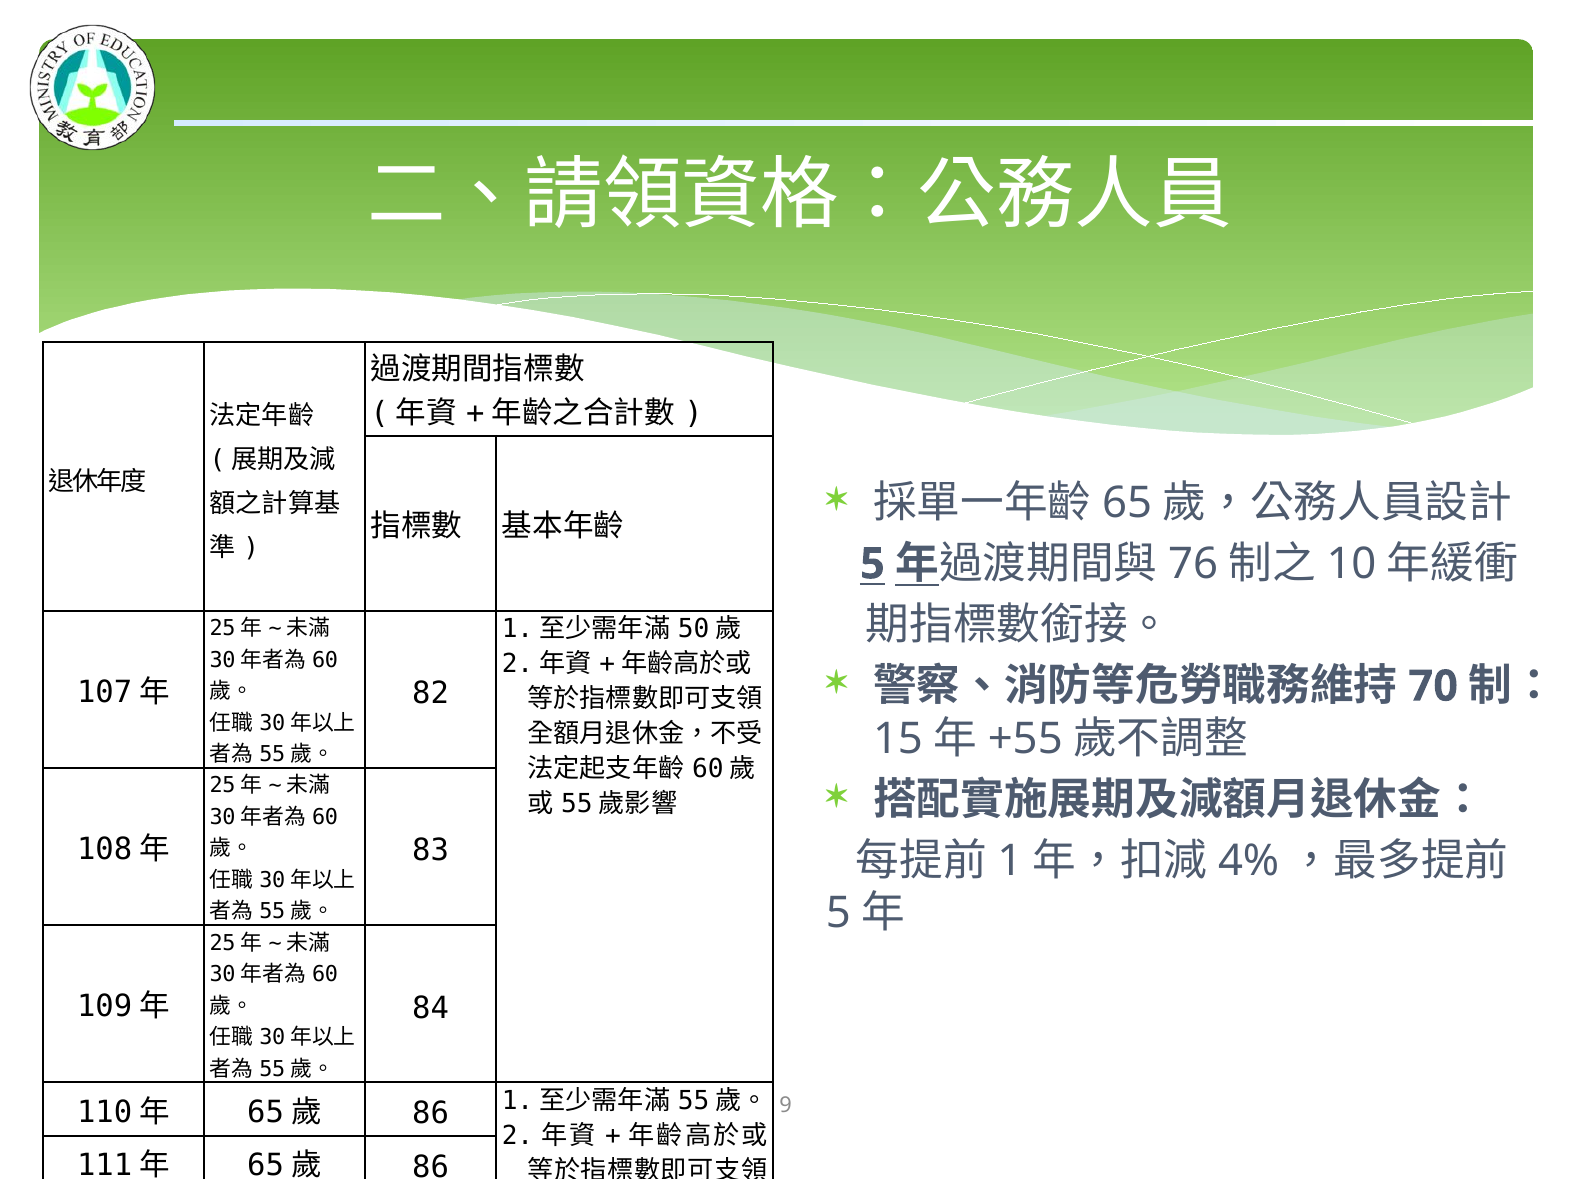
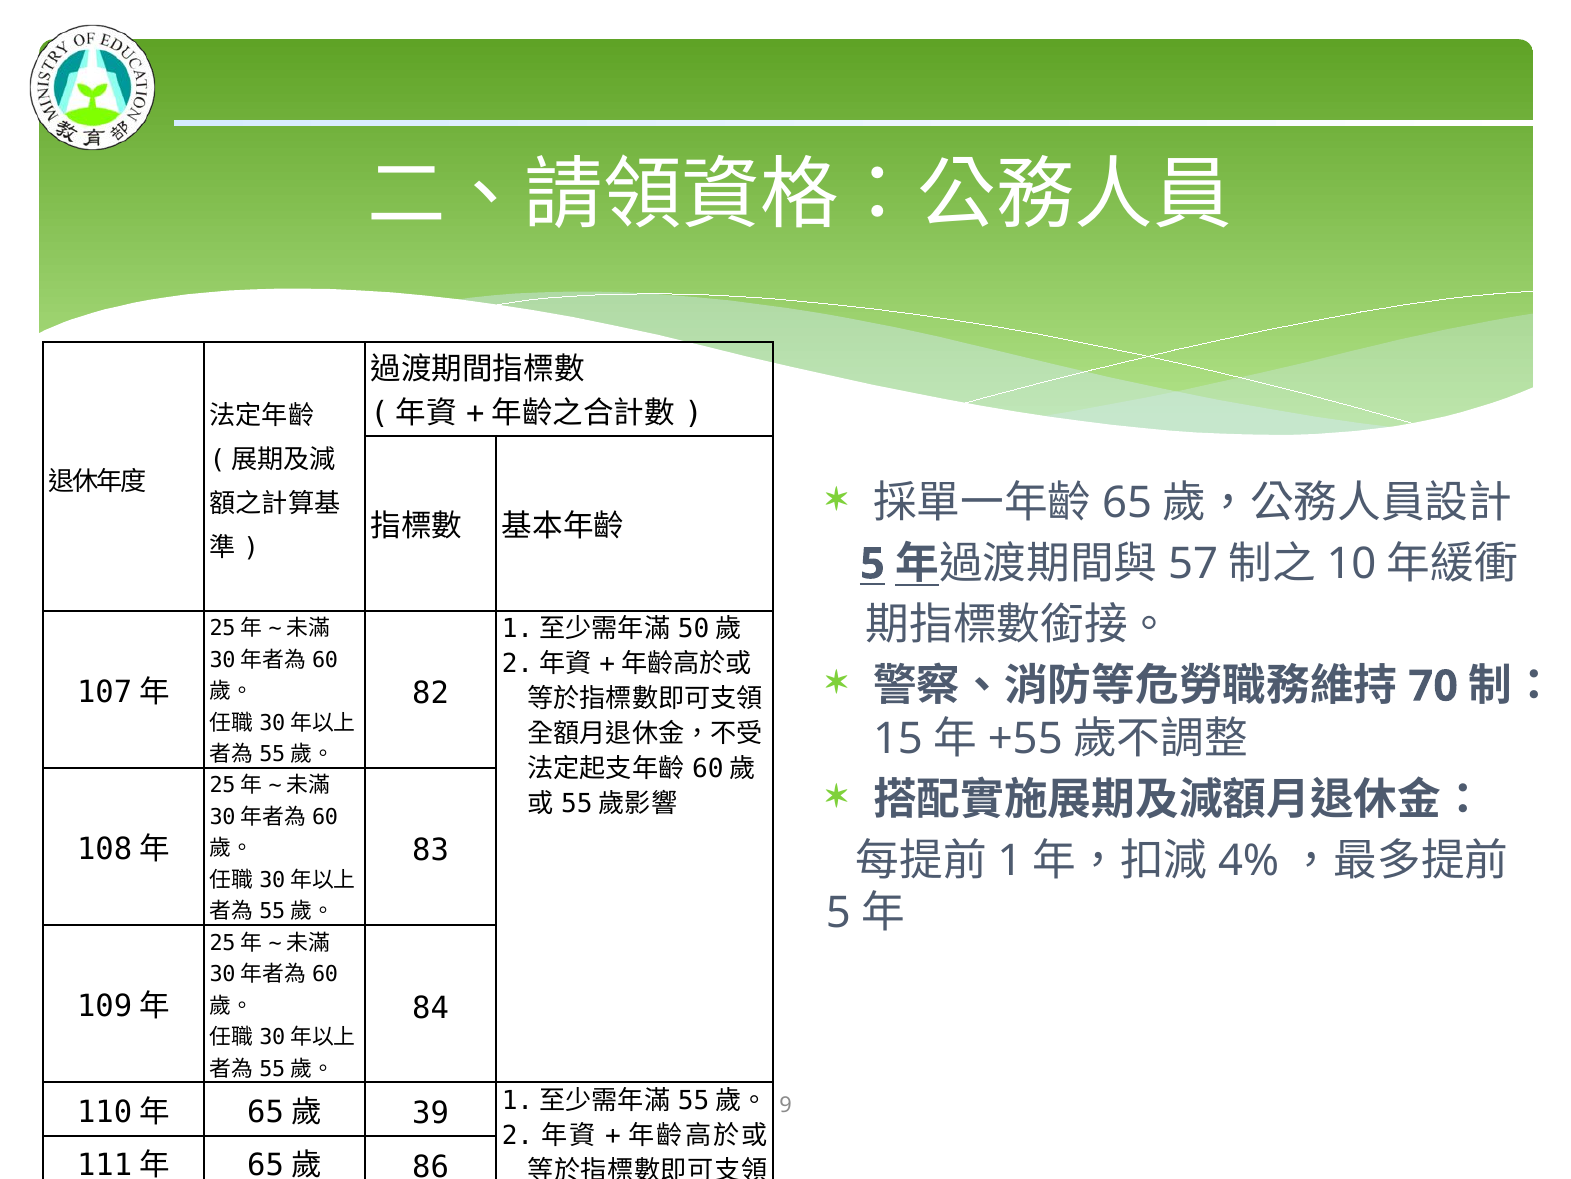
76: 76 -> 57 (1193, 564)
86: 86 -> 39 (431, 1113)
